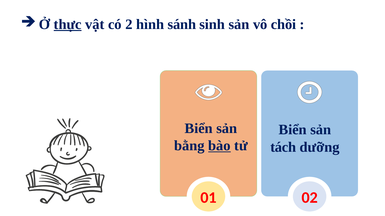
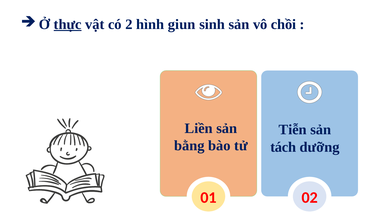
sánh: sánh -> giun (182, 24)
Biển: Biển -> Liền (199, 129)
Biển: Biển -> Tiễn (293, 130)
bào underline: present -> none (219, 146)
